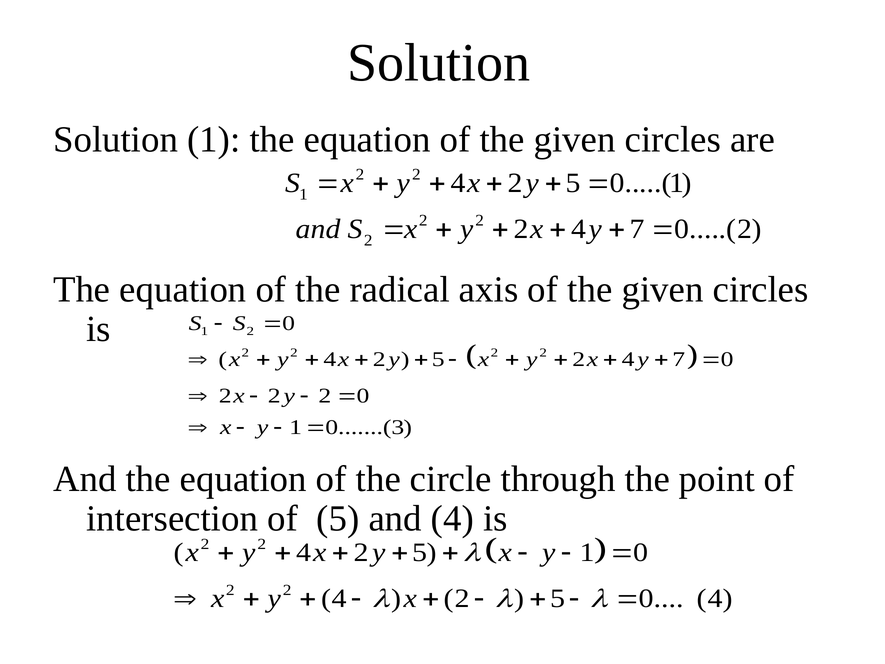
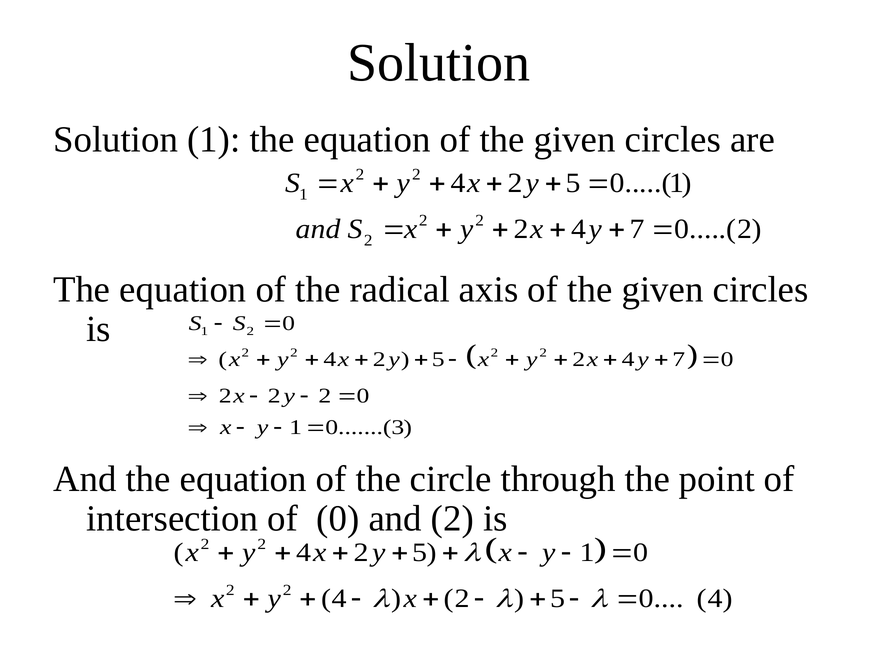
of 5: 5 -> 0 (338, 518)
and 4: 4 -> 2 (452, 518)
